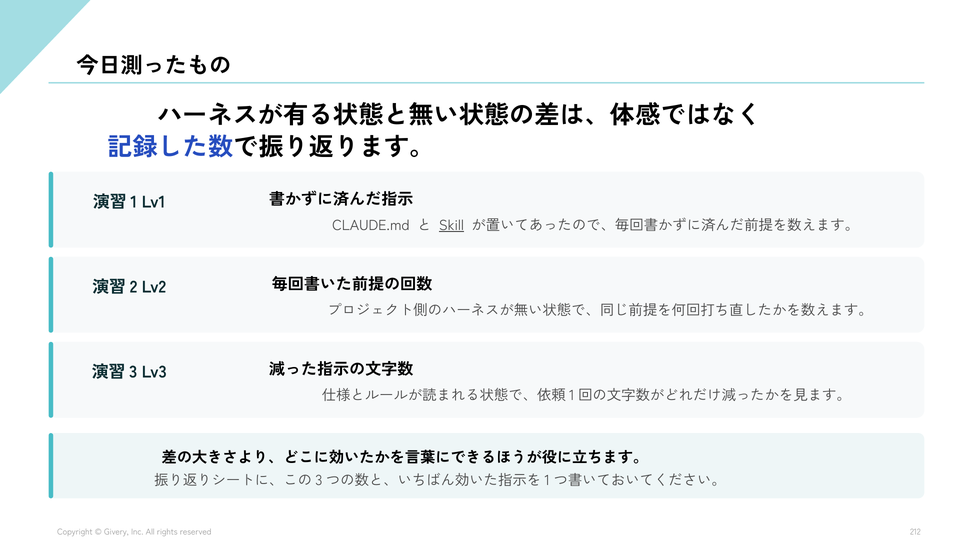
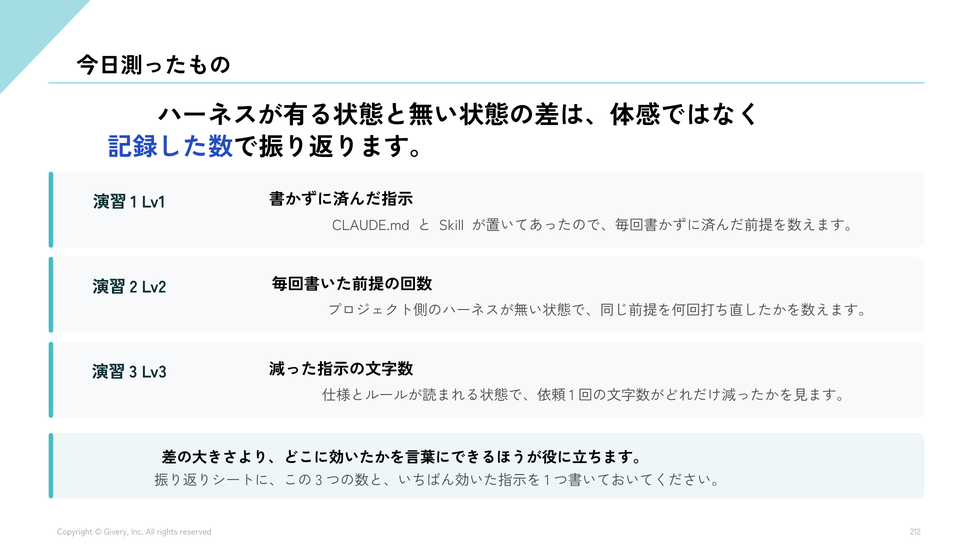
Skill underline: present -> none (451, 225)
